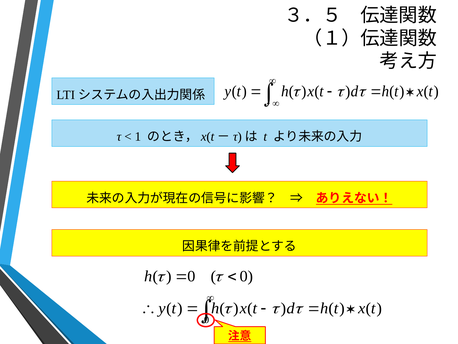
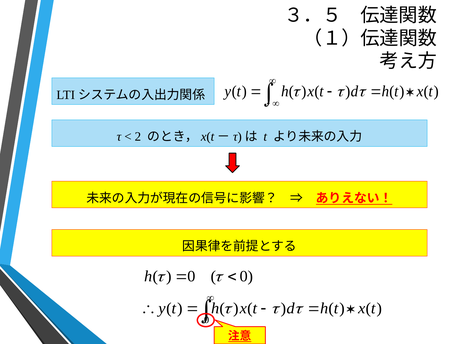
1: 1 -> 2 (138, 137)
